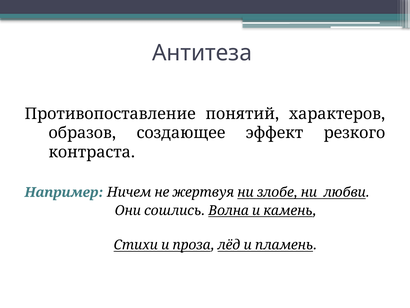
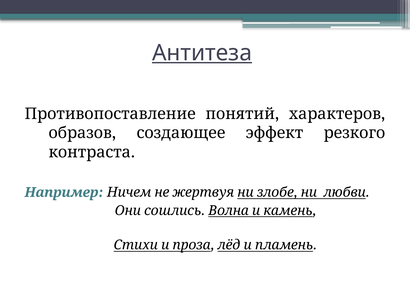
Антитеза underline: none -> present (202, 53)
